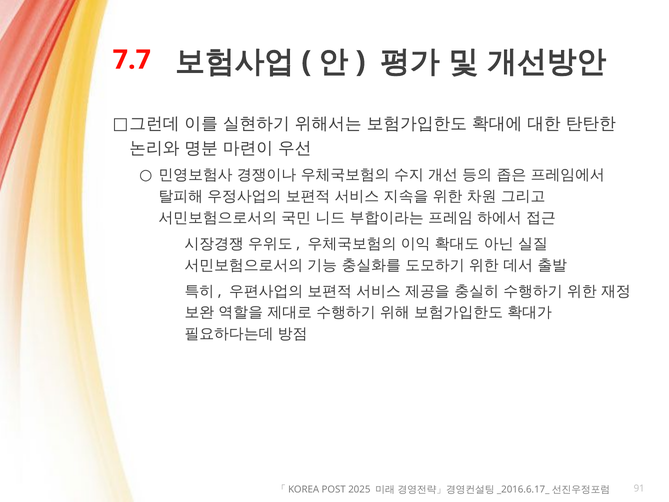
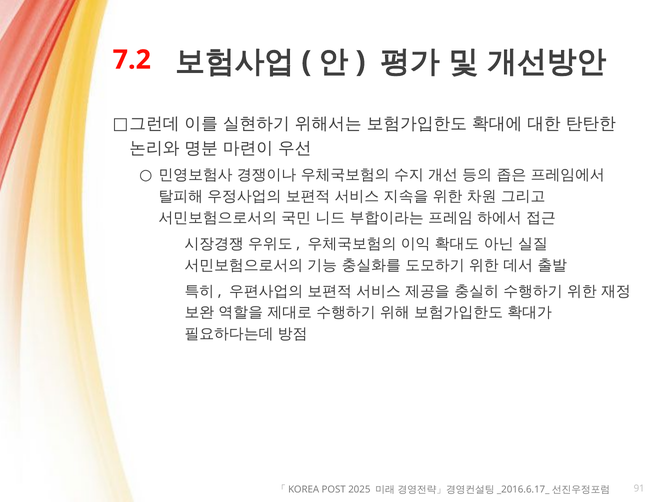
7.7: 7.7 -> 7.2 (132, 60)
